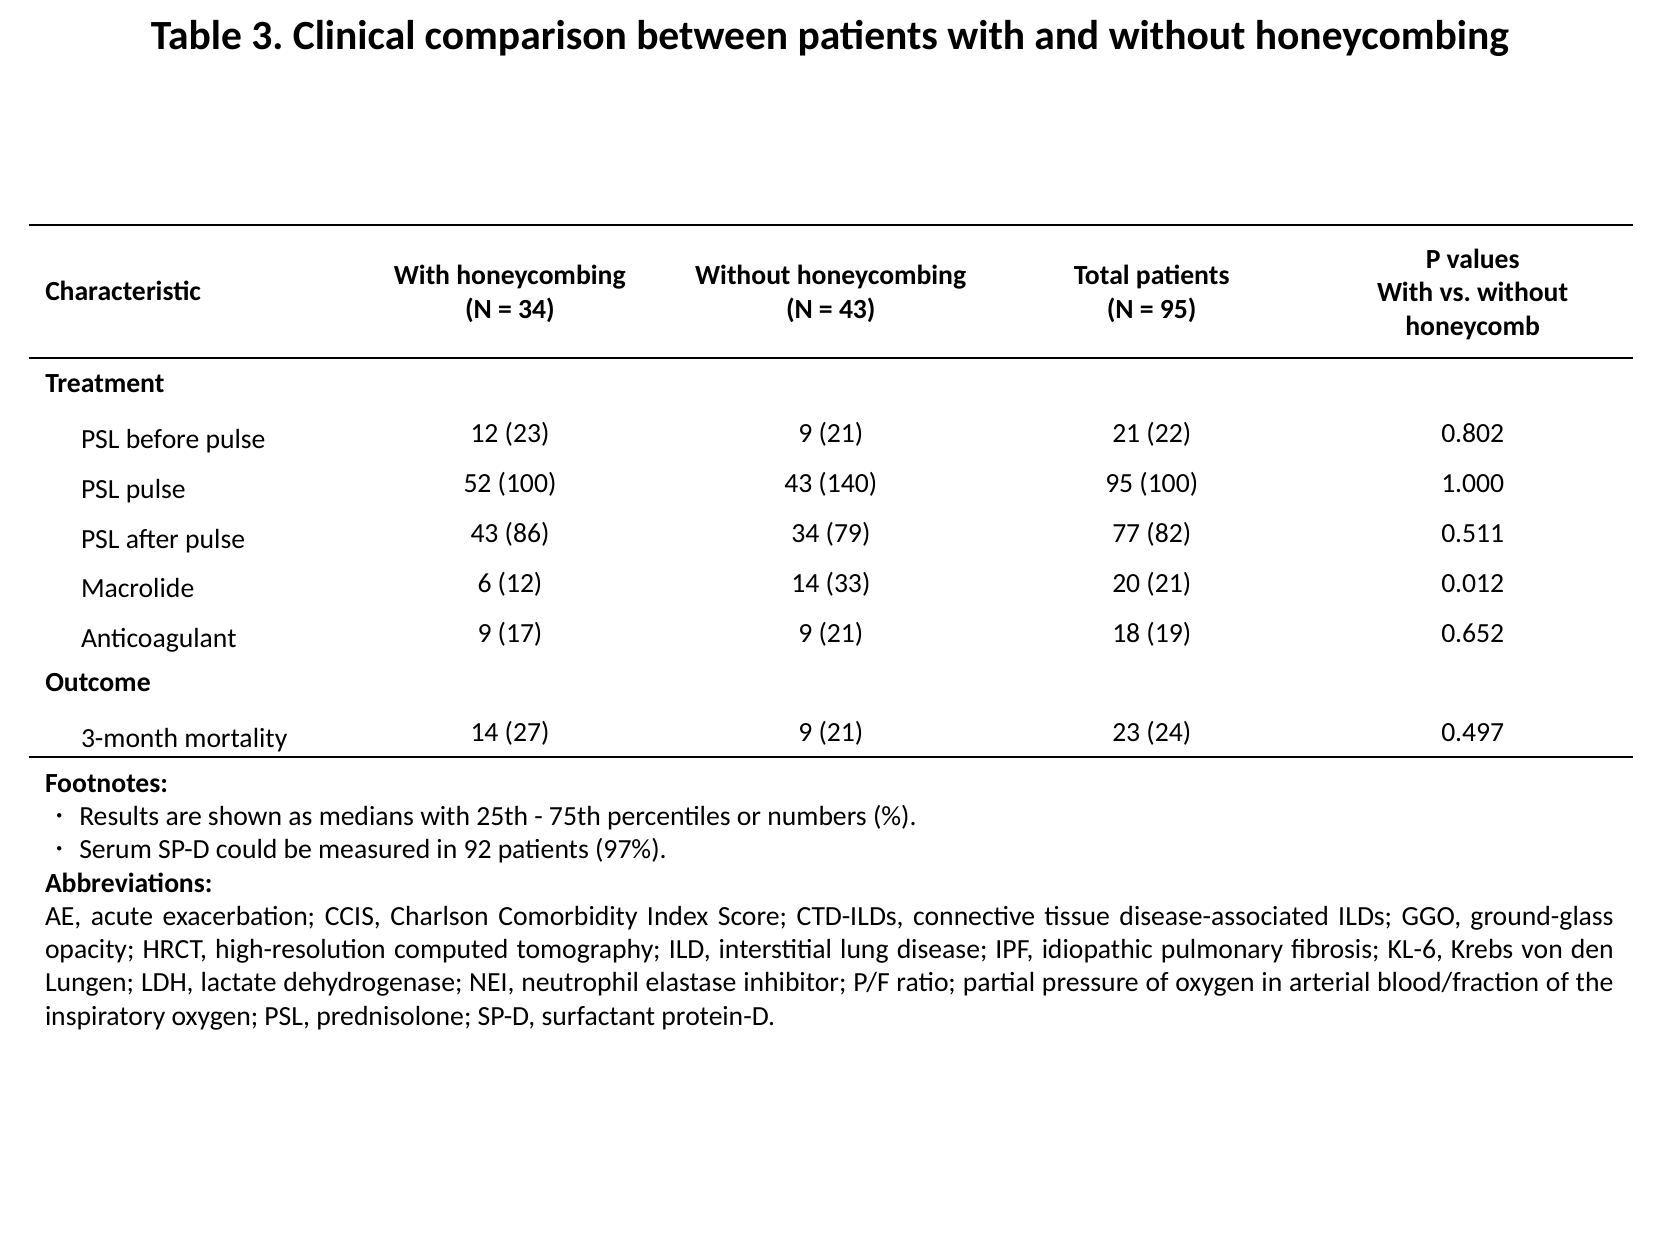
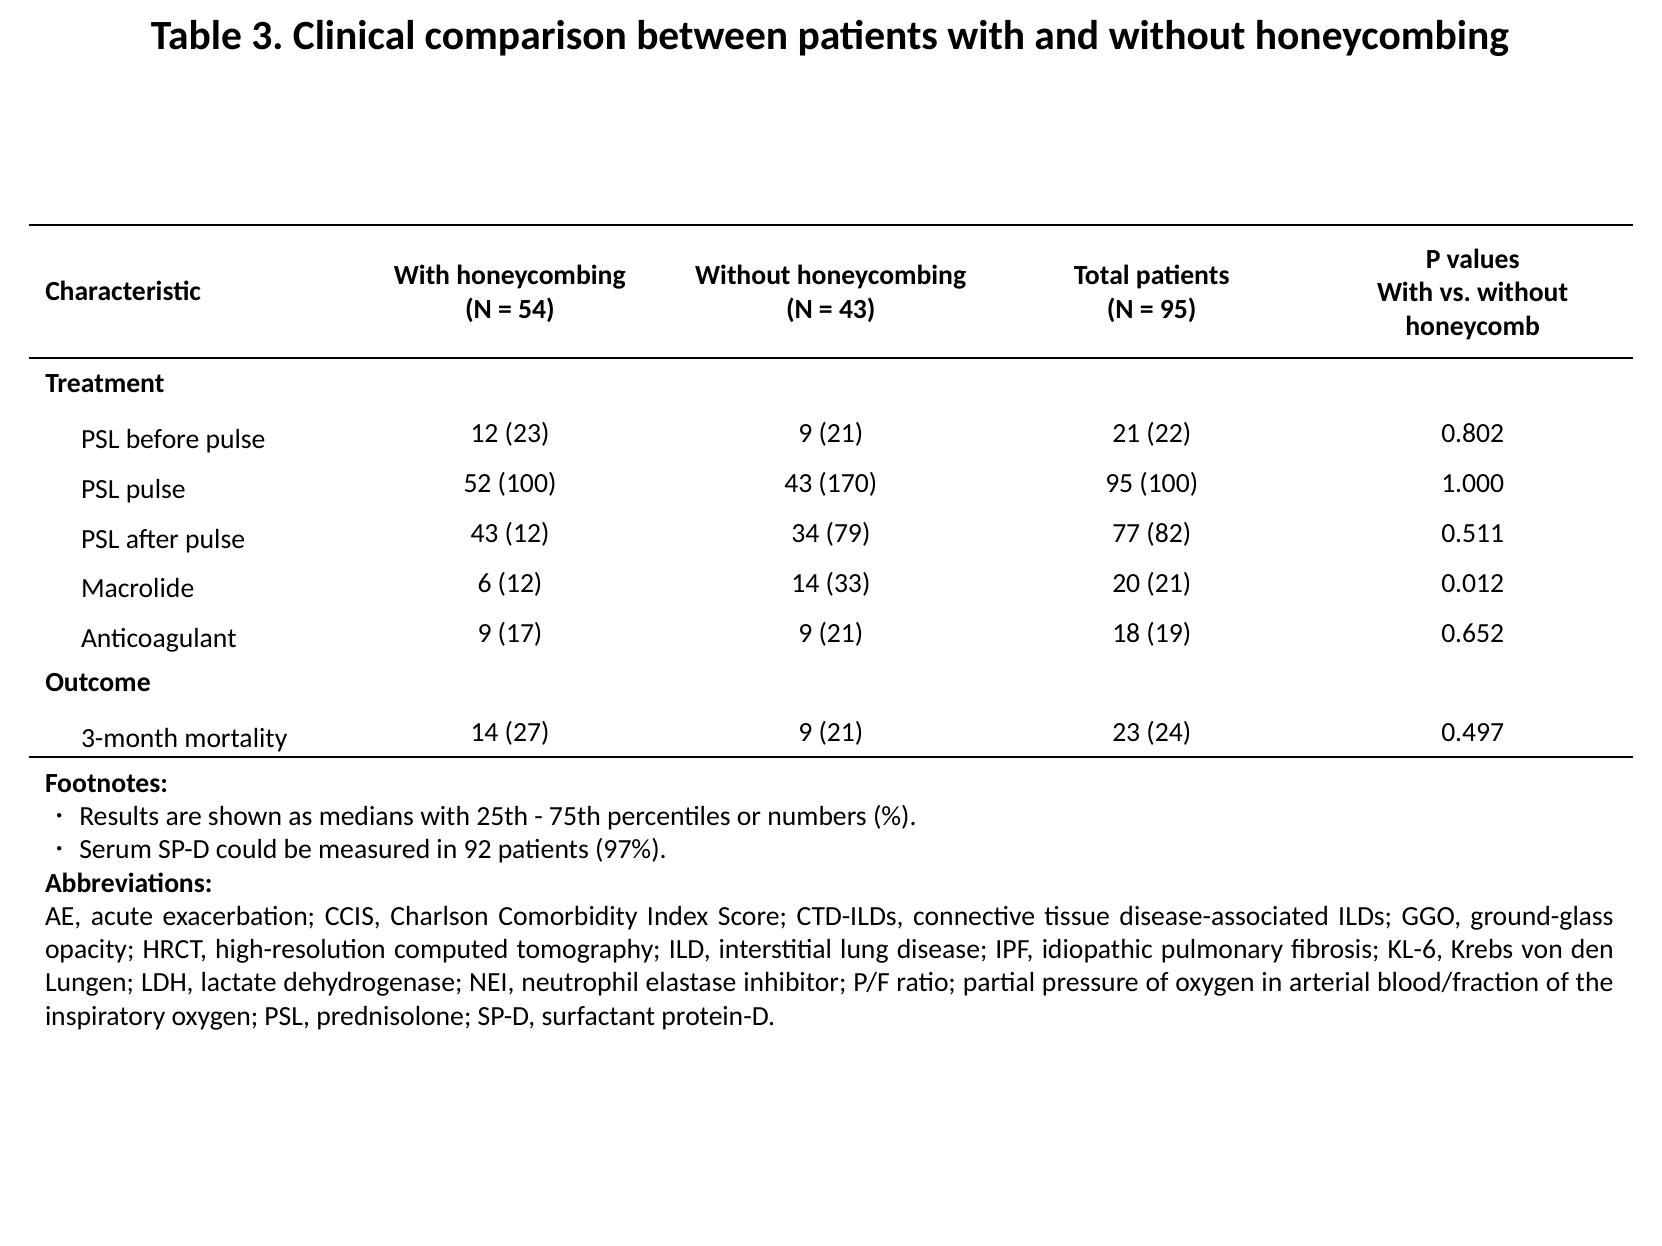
34: 34 -> 54 (536, 310)
140: 140 -> 170 (848, 483)
43 86: 86 -> 12 (527, 533)
